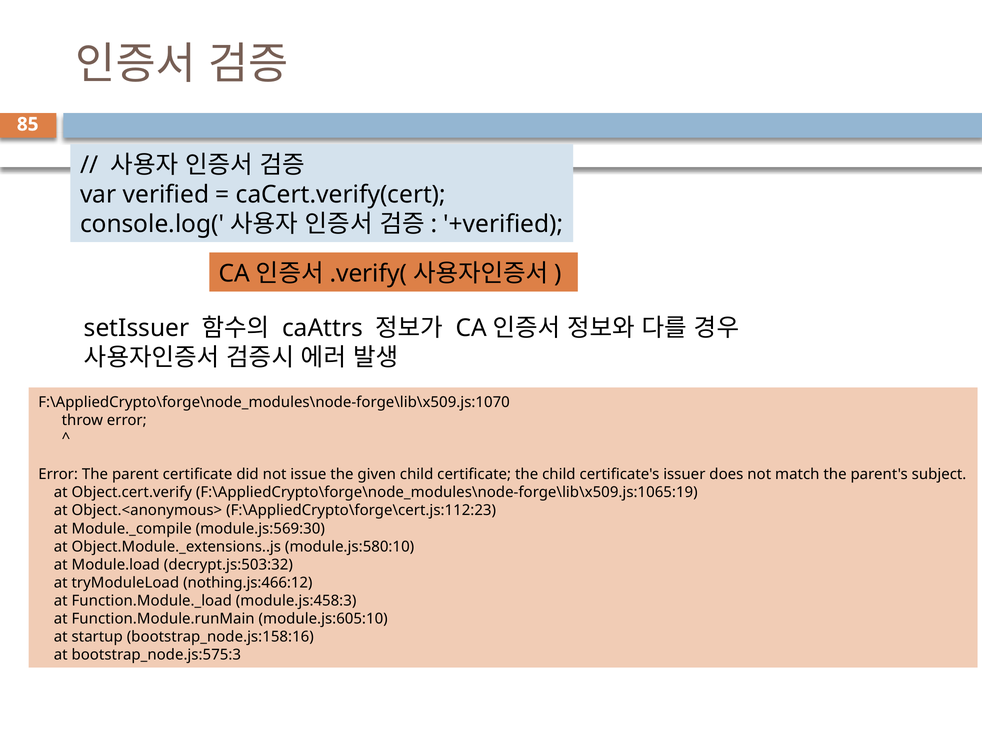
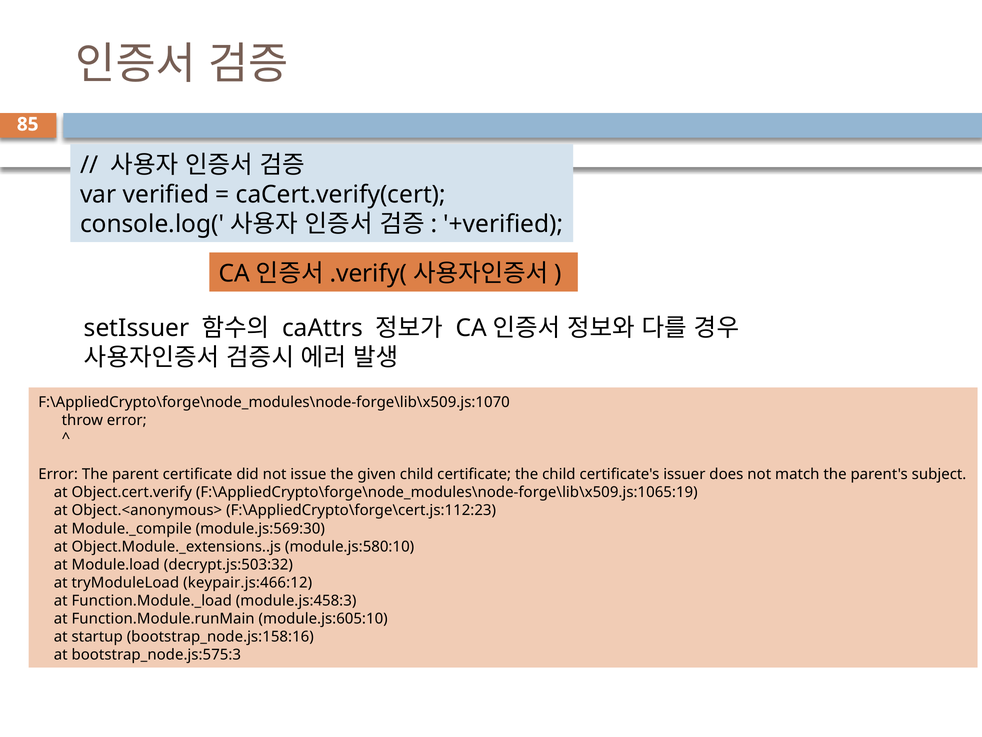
nothing.js:466:12: nothing.js:466:12 -> keypair.js:466:12 (248, 582)
